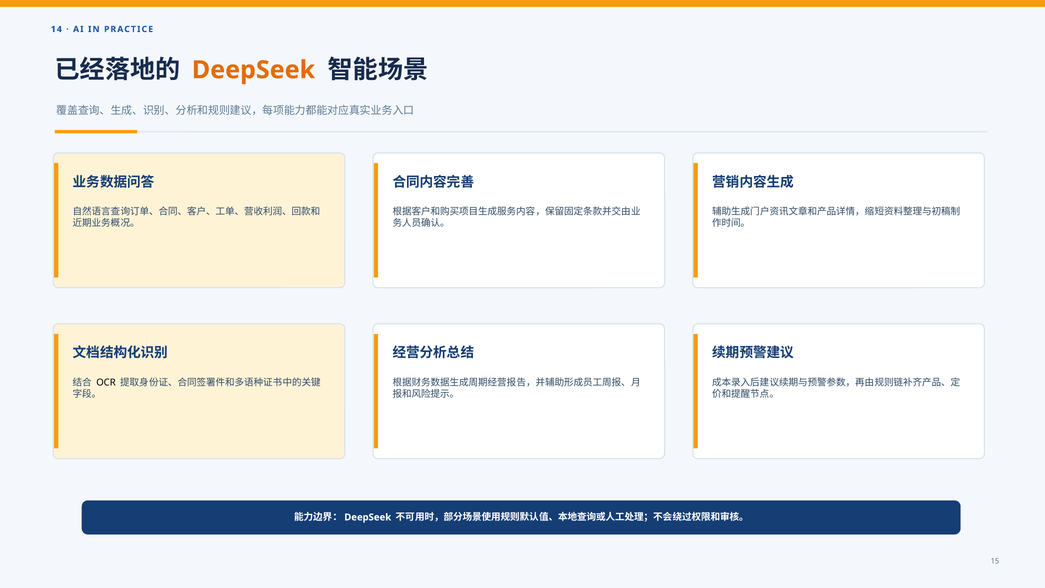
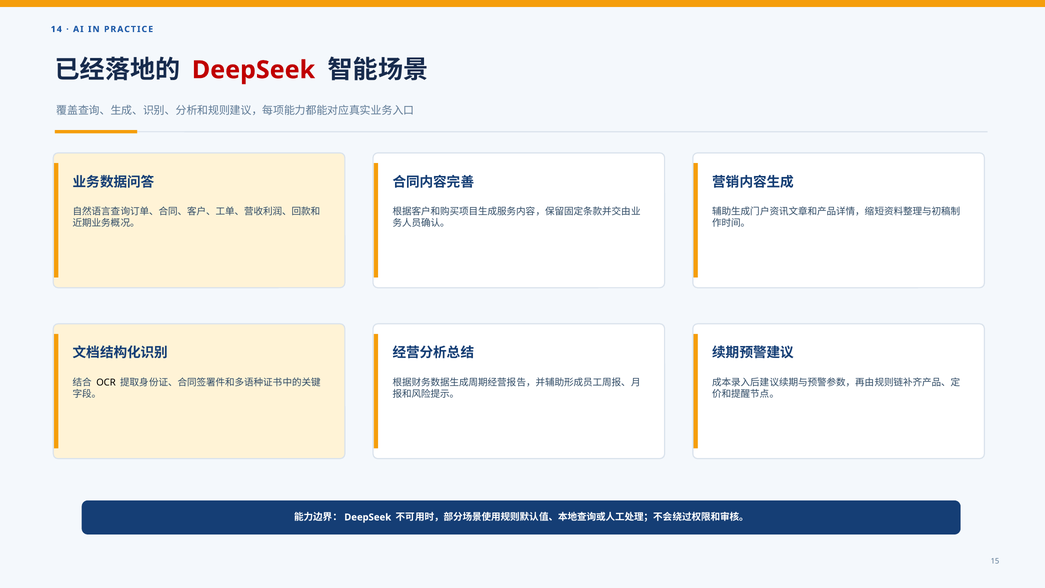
DeepSeek colour: orange -> red (253, 70)
